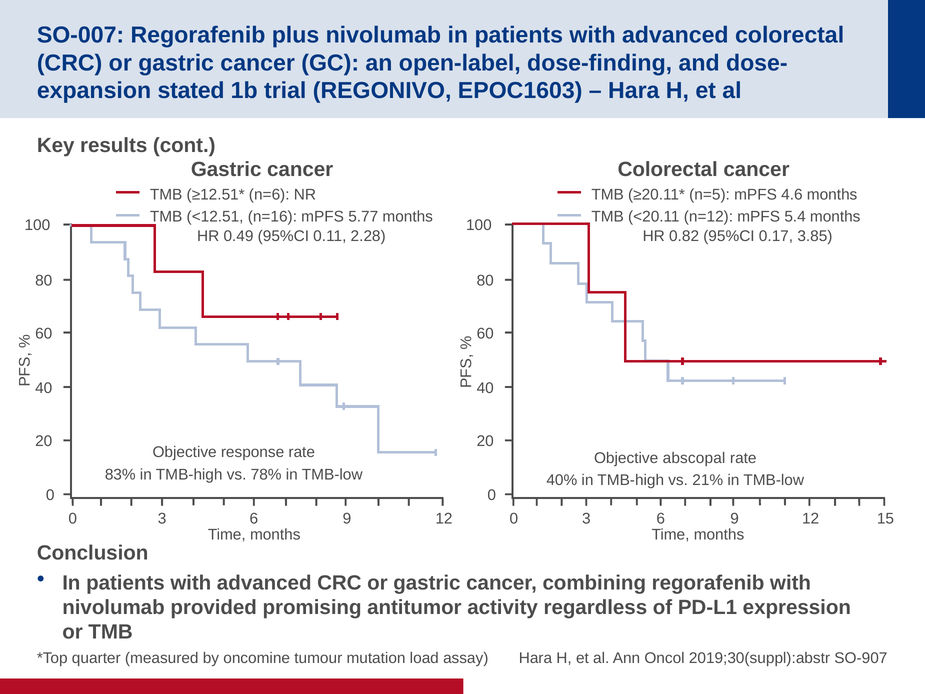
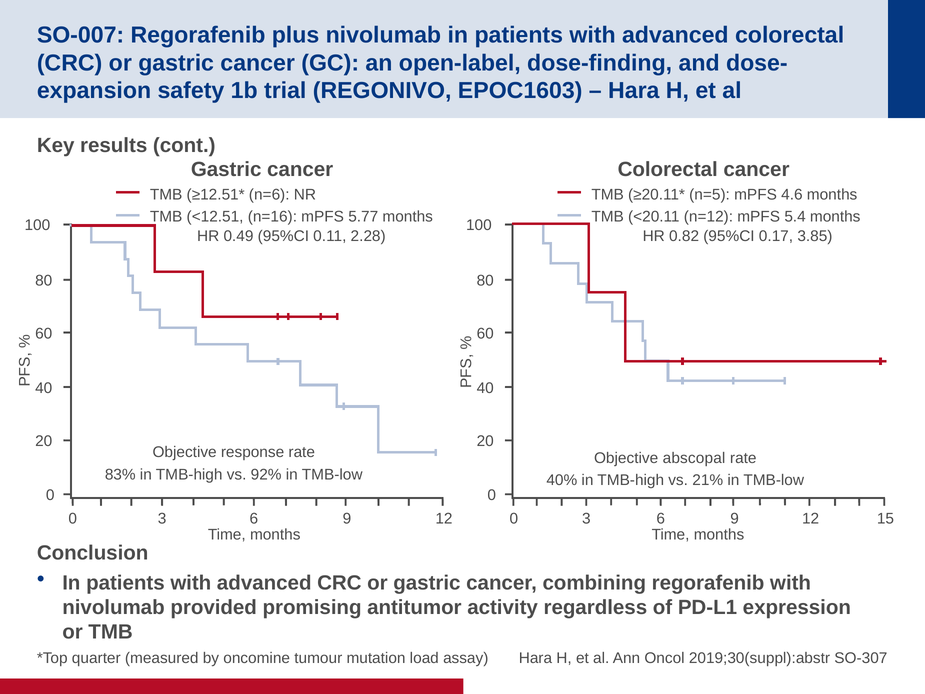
stated: stated -> safety (191, 91)
78%: 78% -> 92% (266, 474)
SO-907: SO-907 -> SO-307 (861, 658)
